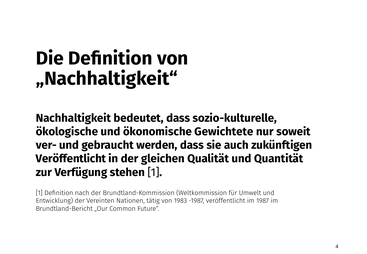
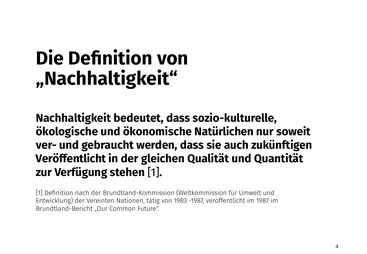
Gewichtete: Gewichtete -> Natürlichen (224, 132)
